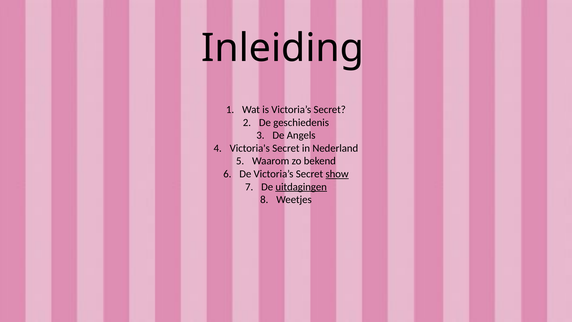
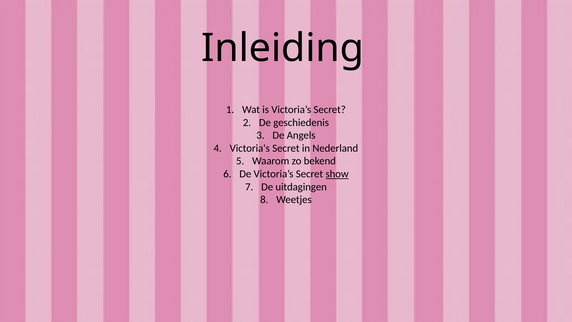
uitdagingen underline: present -> none (301, 187)
